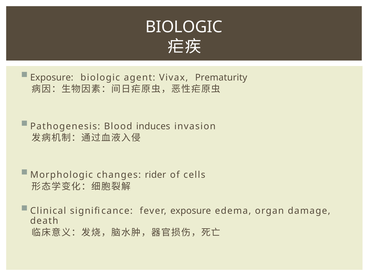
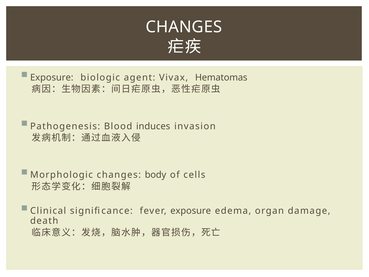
BIOLOGIC: BIOLOGIC -> CHANGES (184, 27)
Prematurity: Prematurity -> Hematomas (221, 77)
rider: rider -> body (156, 175)
